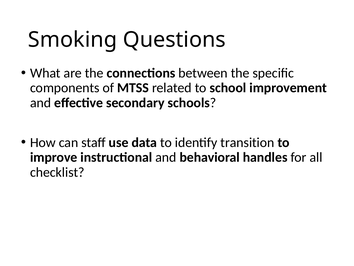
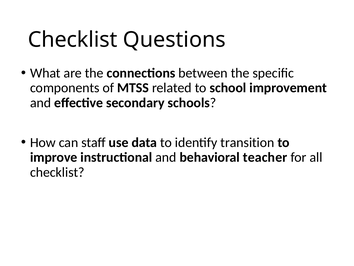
Smoking: Smoking -> Checklist (73, 40)
handles: handles -> teacher (265, 157)
